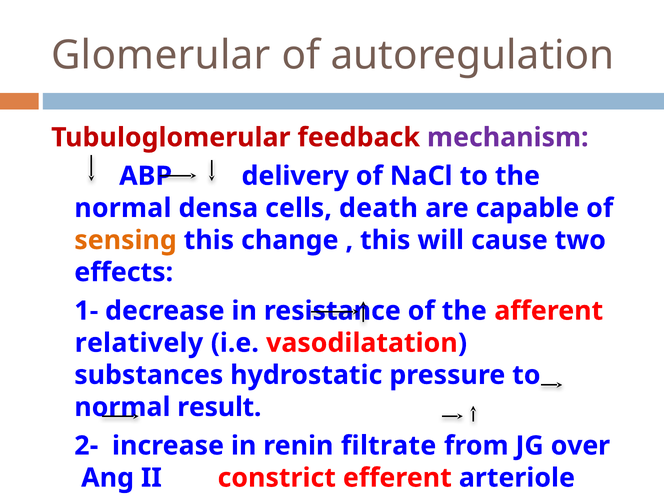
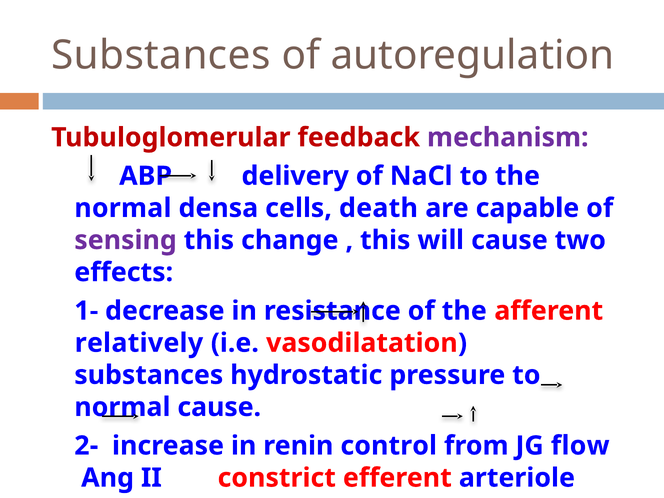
Glomerular: Glomerular -> Substances (161, 55)
sensing colour: orange -> purple (126, 240)
result: result -> cause (219, 407)
filtrate: filtrate -> control (389, 446)
over: over -> flow (580, 446)
